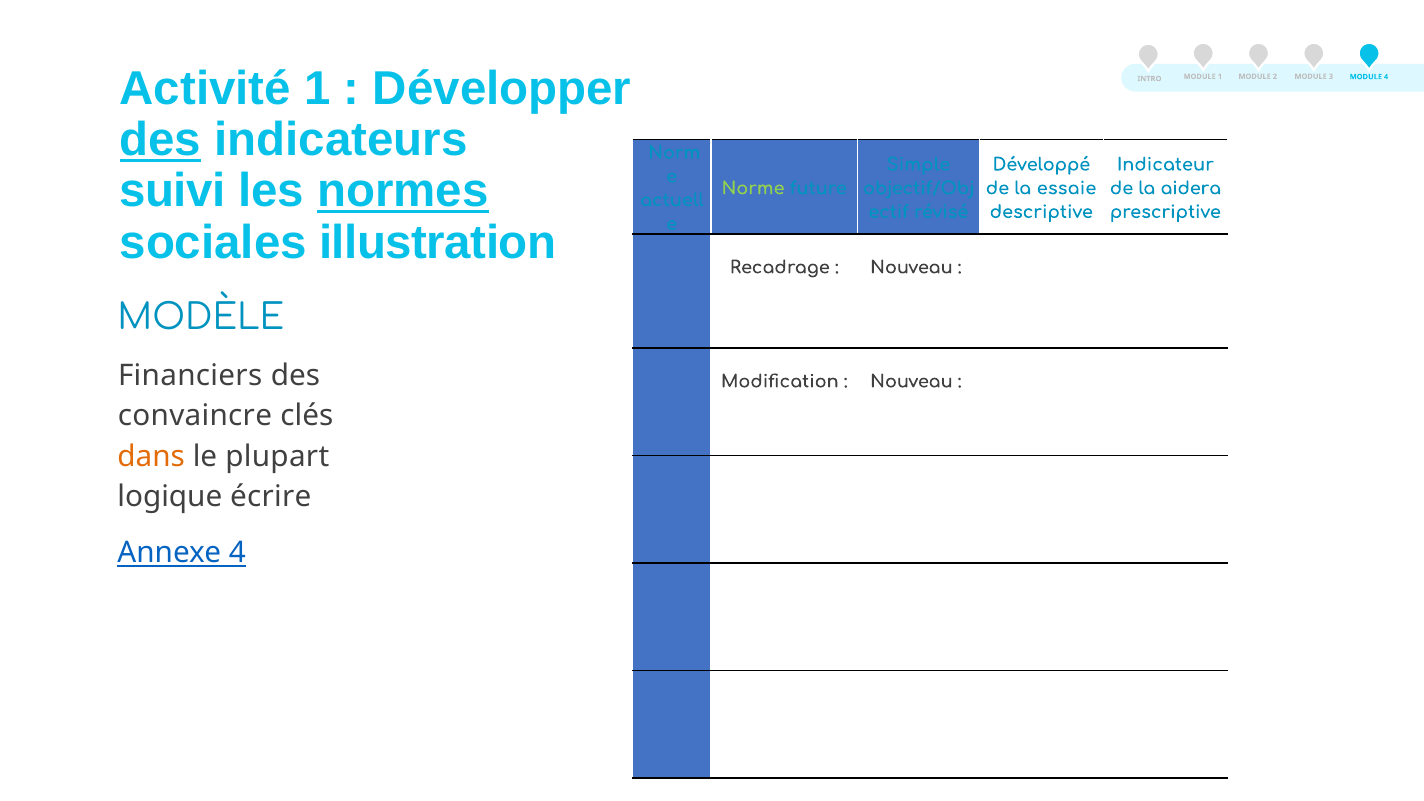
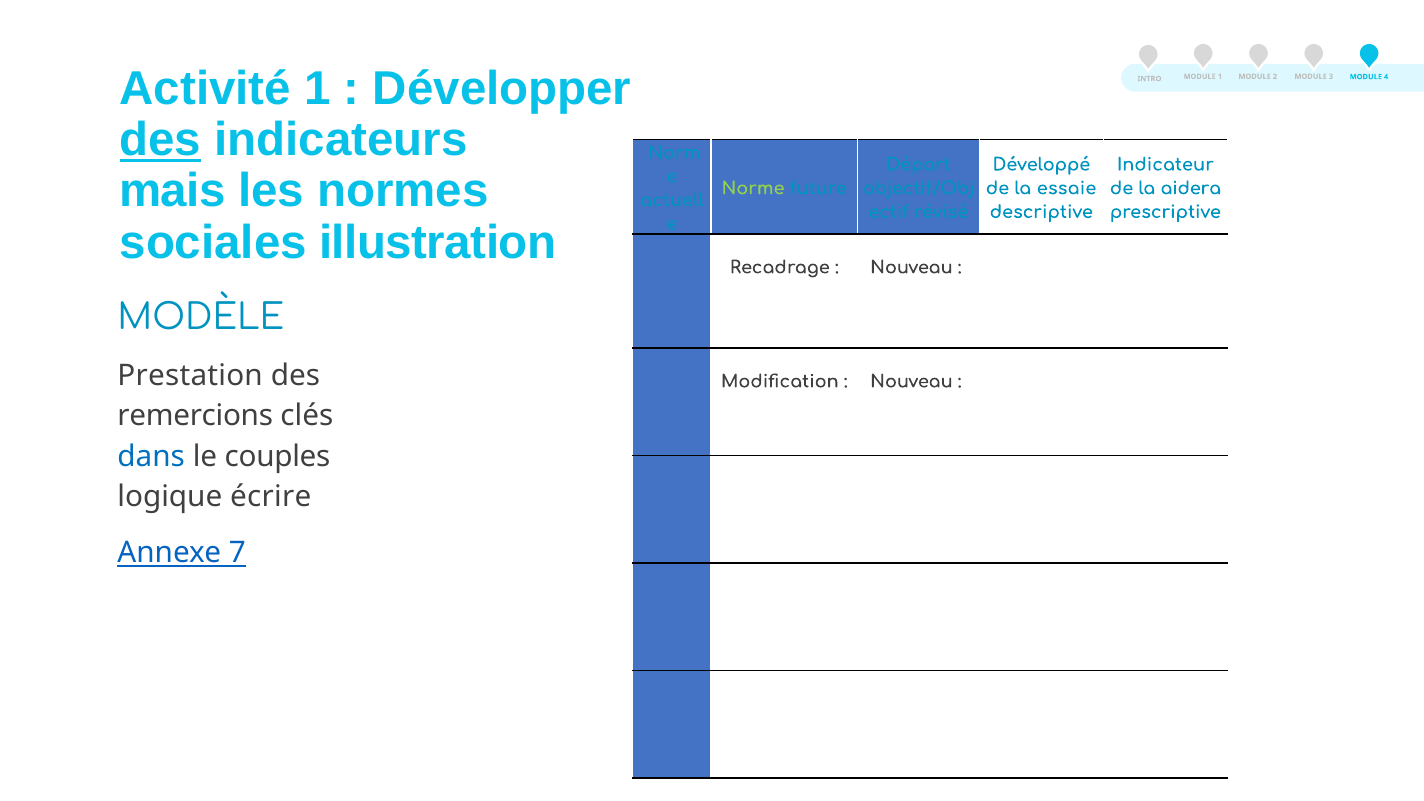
Simple: Simple -> Départ (918, 165)
suivi: suivi -> mais (173, 191)
normes underline: present -> none (403, 191)
Financiers: Financiers -> Prestation (190, 375)
convaincre: convaincre -> remercions (195, 416)
dans colour: orange -> blue (151, 456)
plupart: plupart -> couples (278, 456)
Annexe 4: 4 -> 7 (237, 552)
